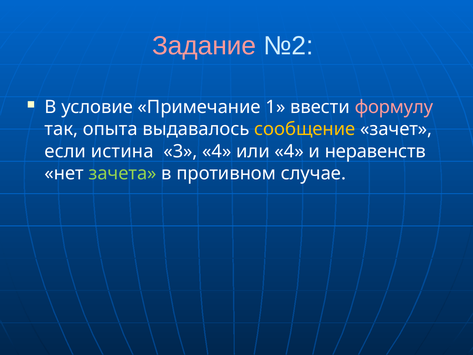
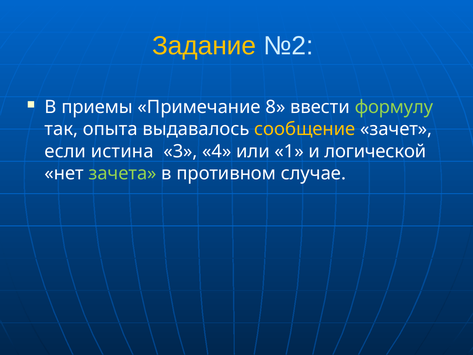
Задание colour: pink -> yellow (204, 46)
условие: условие -> приемы (97, 107)
1: 1 -> 8 (275, 107)
формулу colour: pink -> light green (394, 107)
или 4: 4 -> 1 (289, 151)
неравенств: неравенств -> логической (375, 151)
